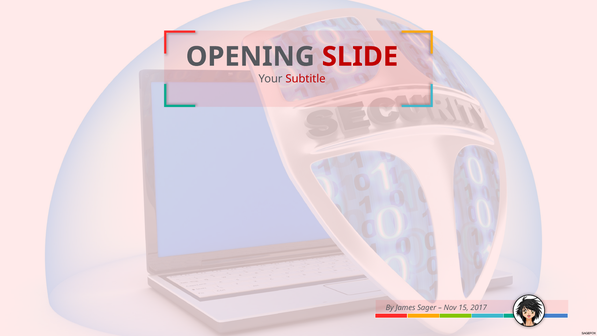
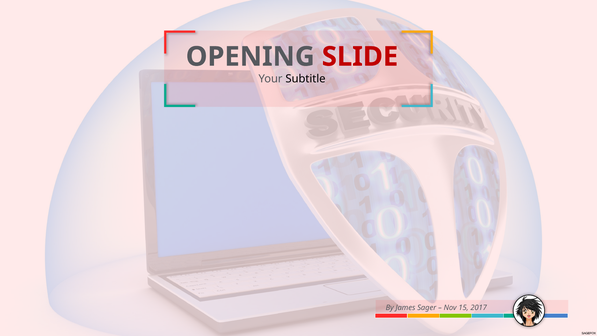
Subtitle colour: red -> black (305, 79)
